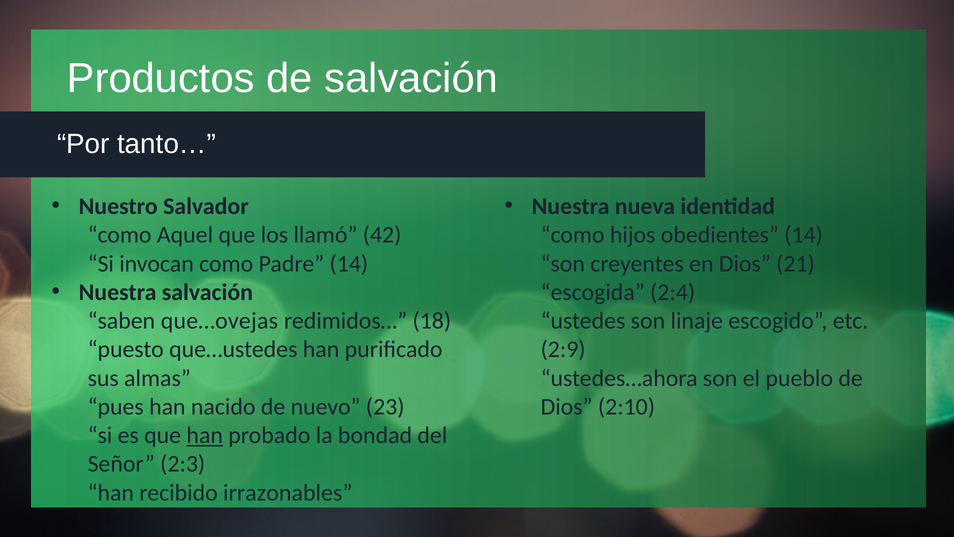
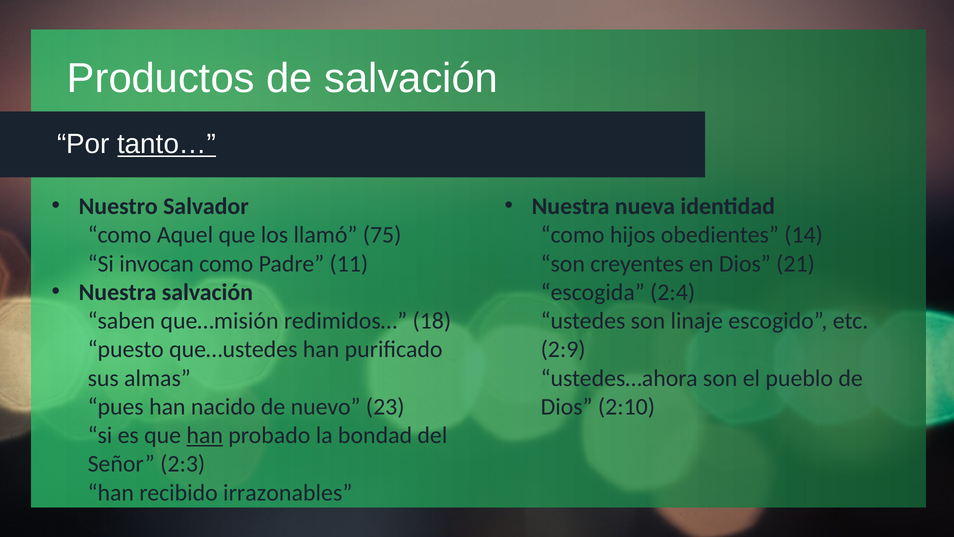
tanto… underline: none -> present (167, 144)
42: 42 -> 75 (382, 235)
Padre 14: 14 -> 11 (349, 263)
que…ovejas: que…ovejas -> que…misión (220, 321)
